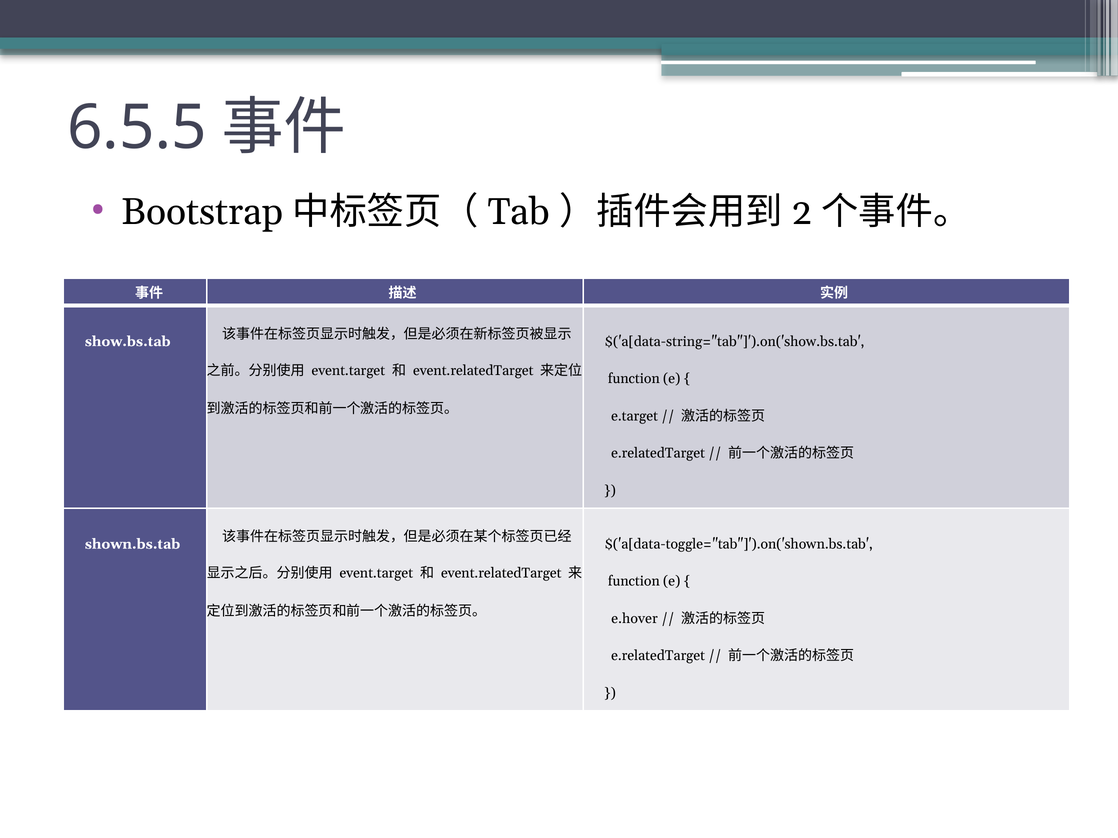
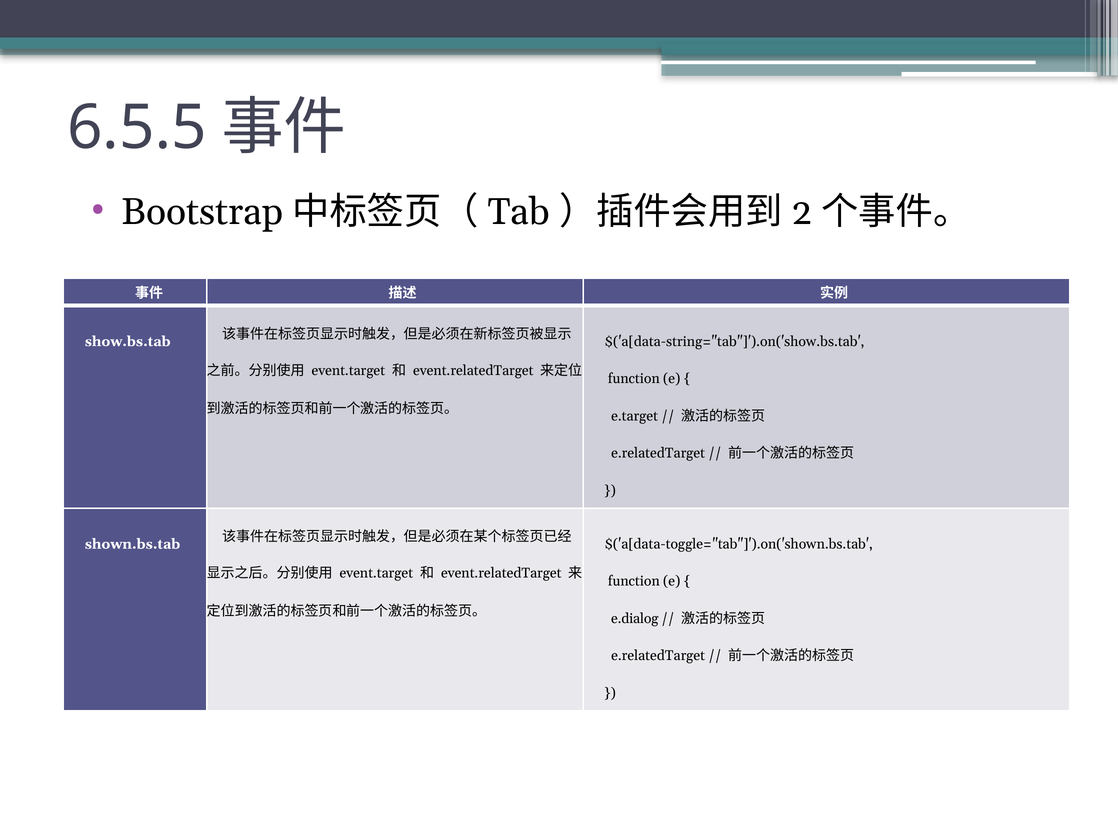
e.hover: e.hover -> e.dialog (635, 619)
